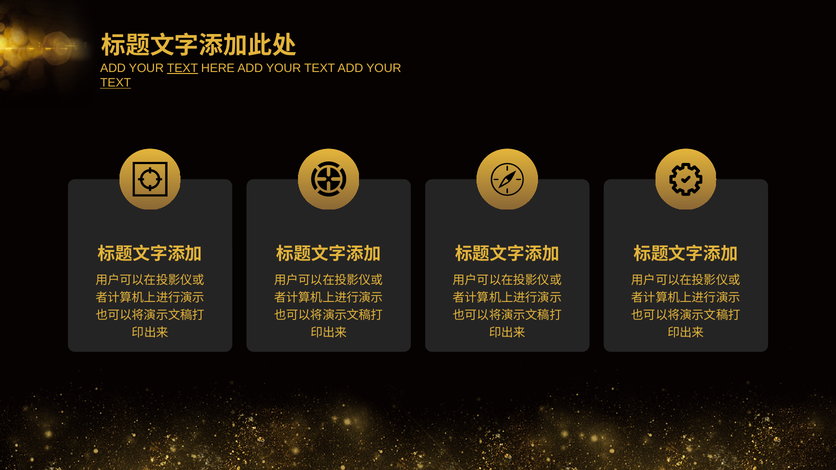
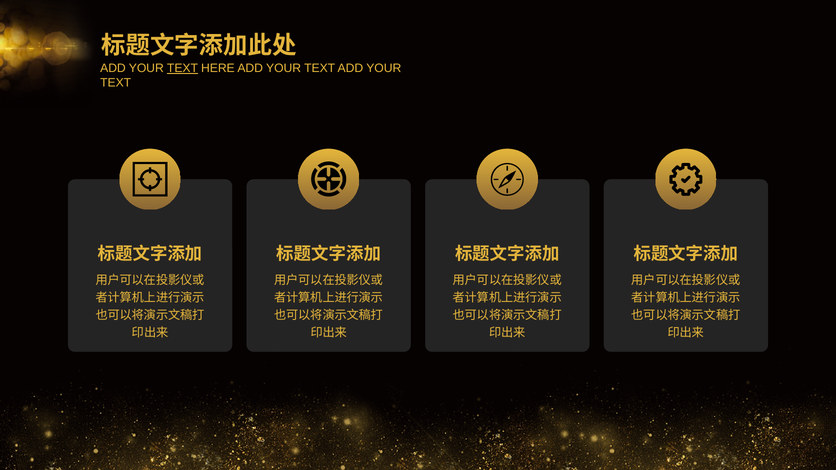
TEXT underline: present -> none (116, 83)
